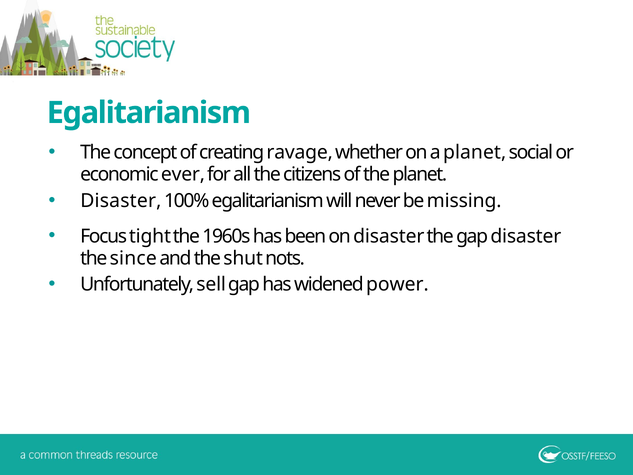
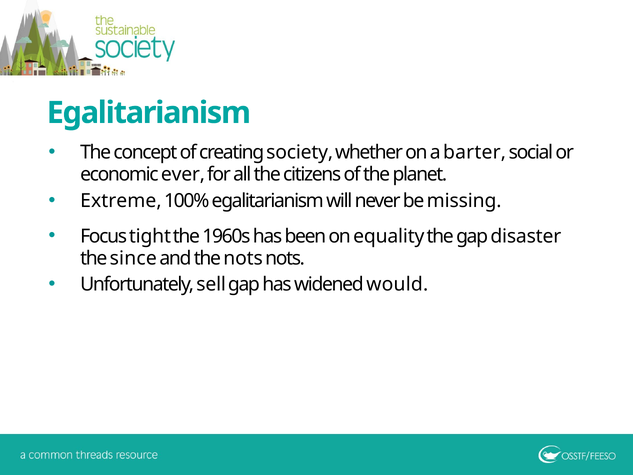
ravage: ravage -> society (300, 153)
a planet: planet -> barter (475, 153)
Disaster: Disaster -> Extreme (121, 201)
on disaster: disaster -> equality (389, 236)
the shut: shut -> nots (243, 258)
power: power -> would (397, 284)
